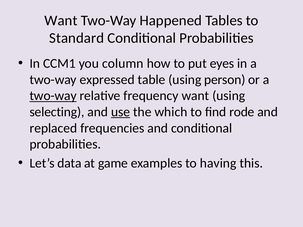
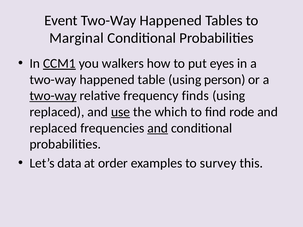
Want: Want -> Event (61, 20)
Standard: Standard -> Marginal (77, 38)
CCM1 underline: none -> present (59, 64)
column: column -> walkers (123, 64)
expressed: expressed -> happened (107, 80)
frequency want: want -> finds (195, 96)
selecting: selecting -> replaced (57, 112)
and underline: none -> present (158, 128)
game: game -> order (113, 163)
having: having -> survey (218, 163)
